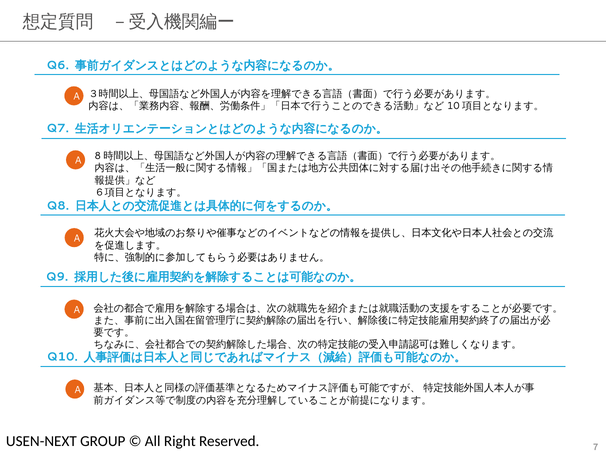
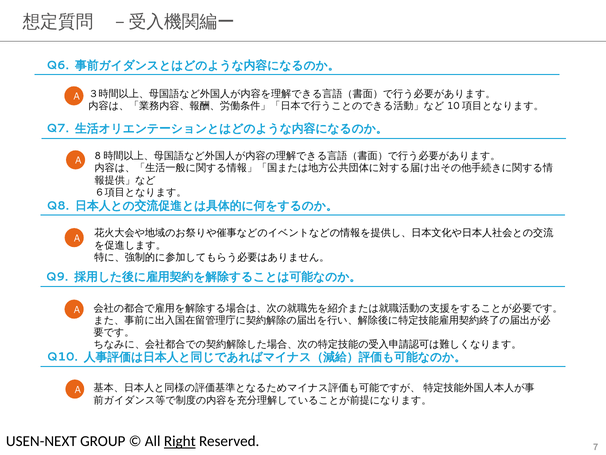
Right underline: none -> present (180, 441)
